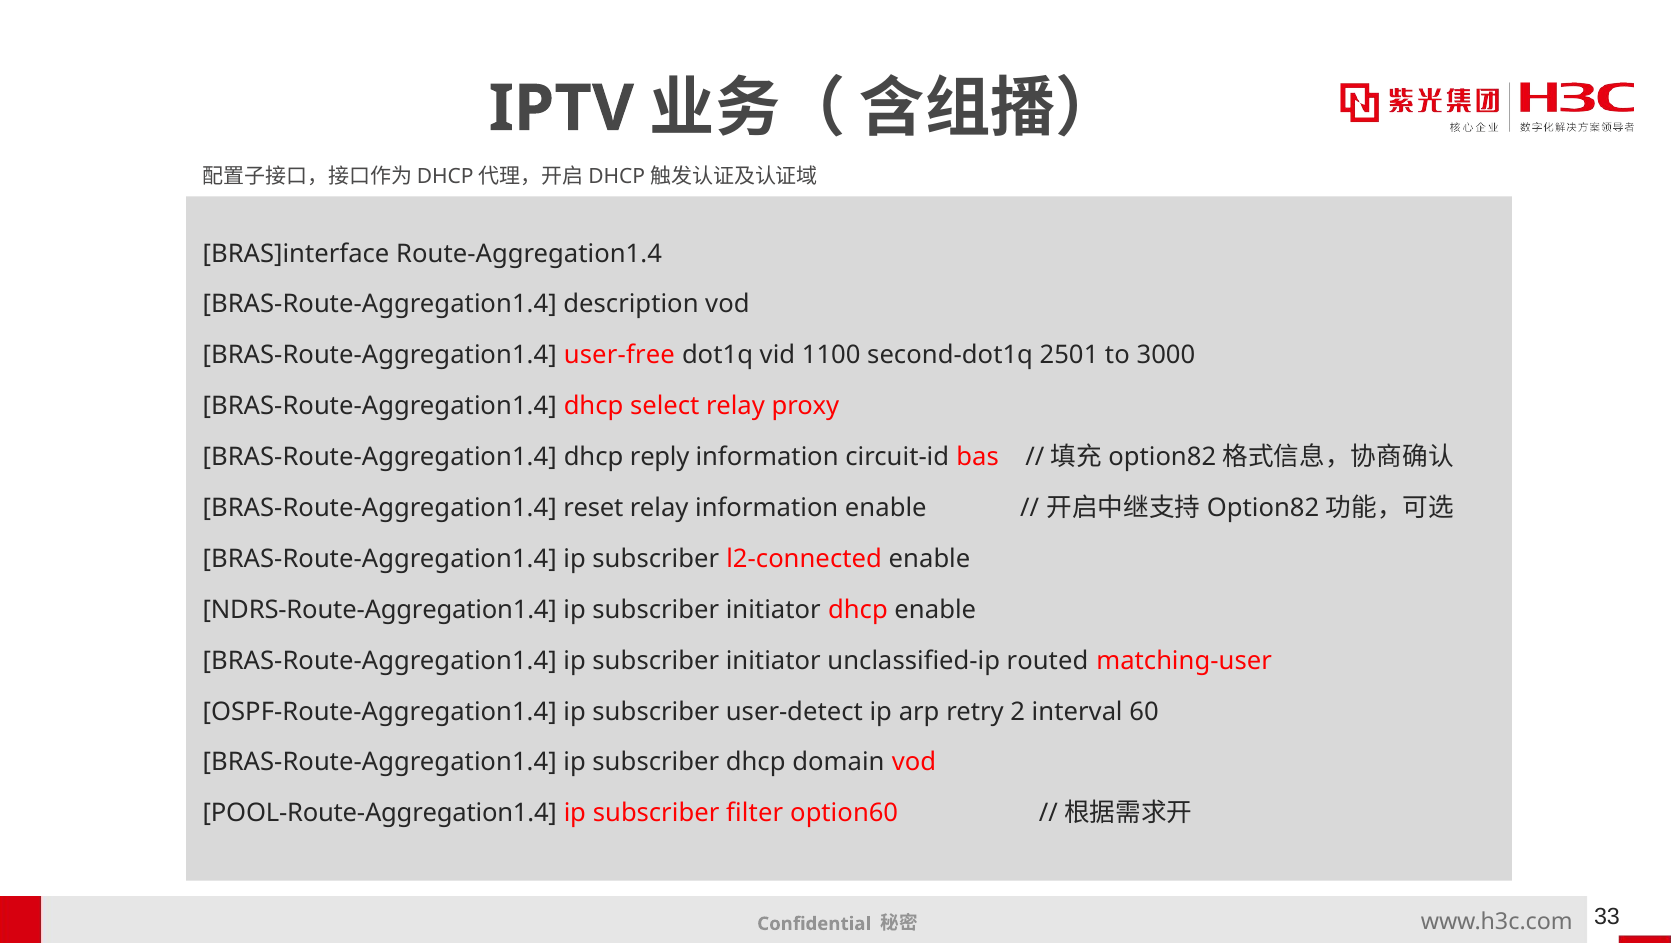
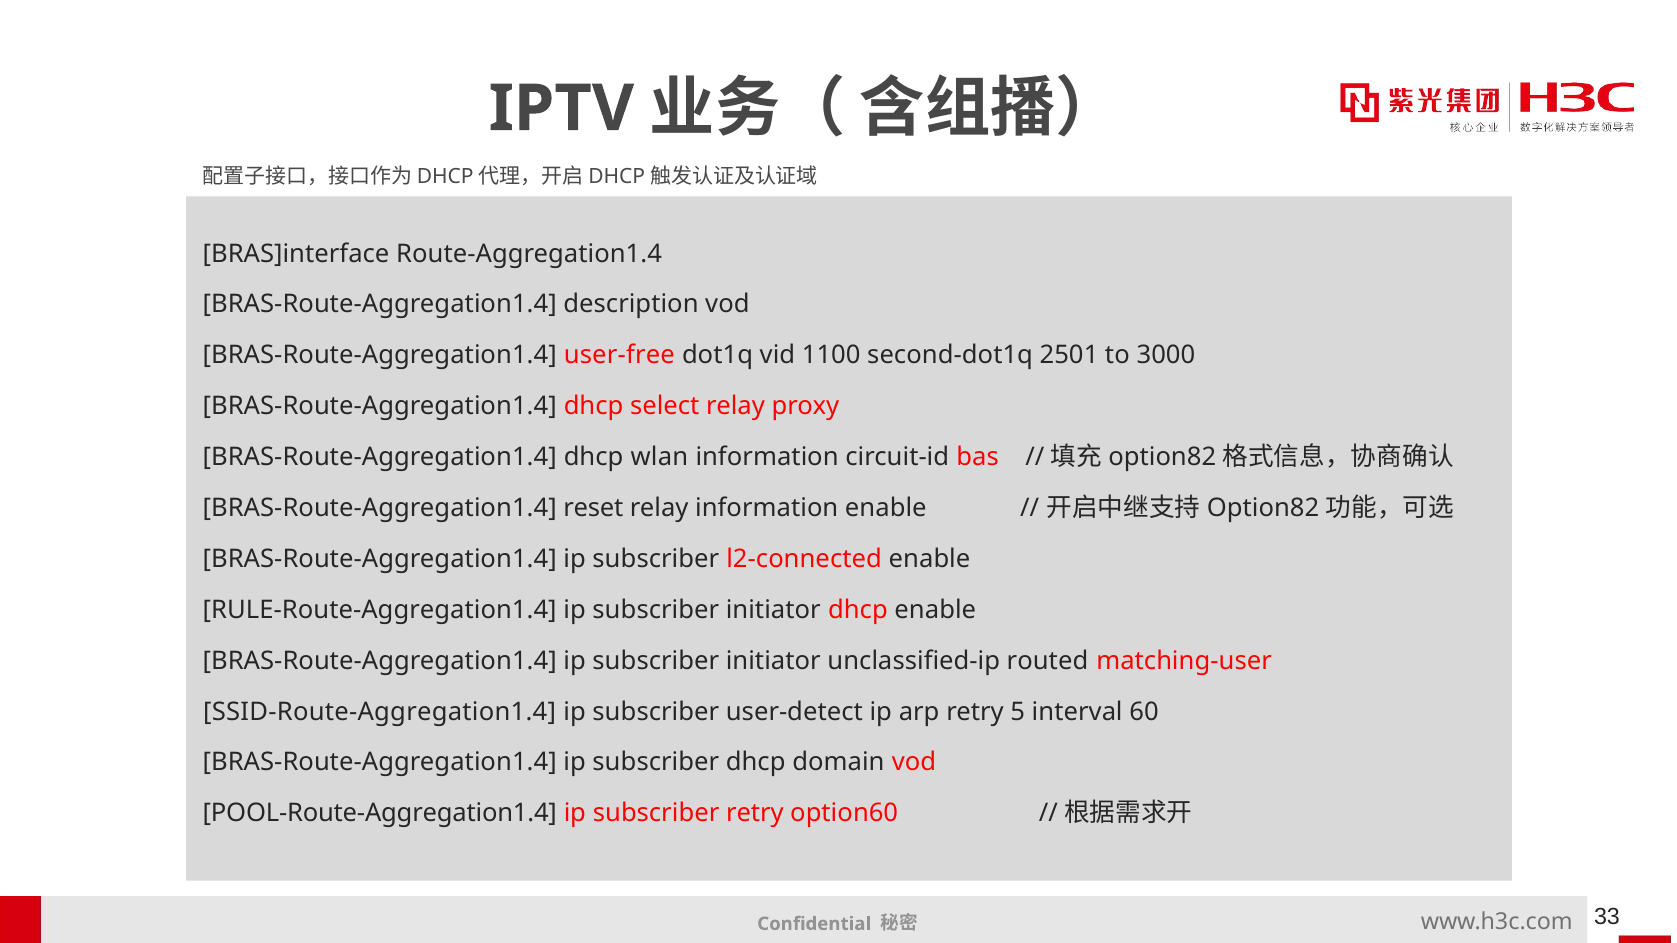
reply: reply -> wlan (659, 457)
NDRS-Route-Aggregation1.4: NDRS-Route-Aggregation1.4 -> RULE-Route-Aggregation1.4 (380, 610)
OSPF-Route-Aggregation1.4: OSPF-Route-Aggregation1.4 -> SSID-Route-Aggregation1.4 (380, 712)
2: 2 -> 5 (1018, 712)
subscriber filter: filter -> retry (755, 814)
